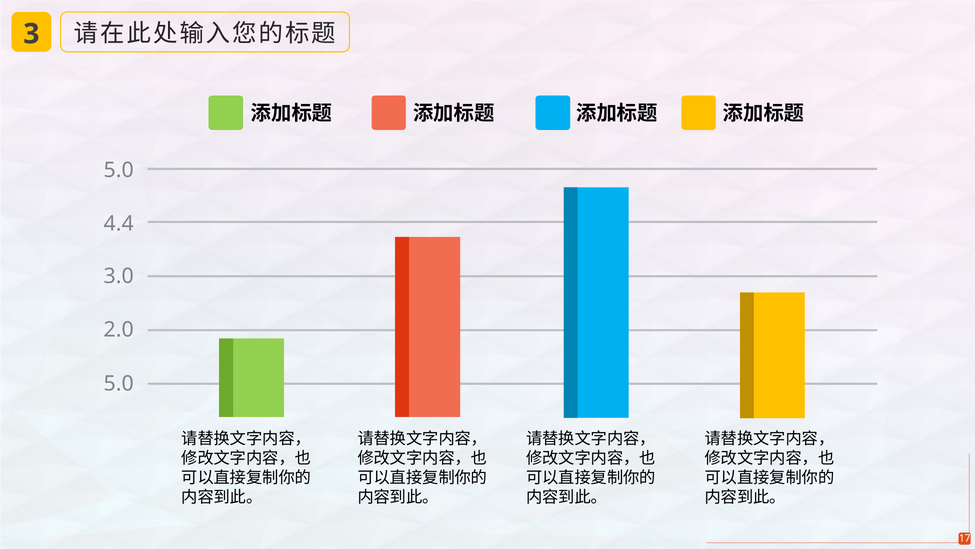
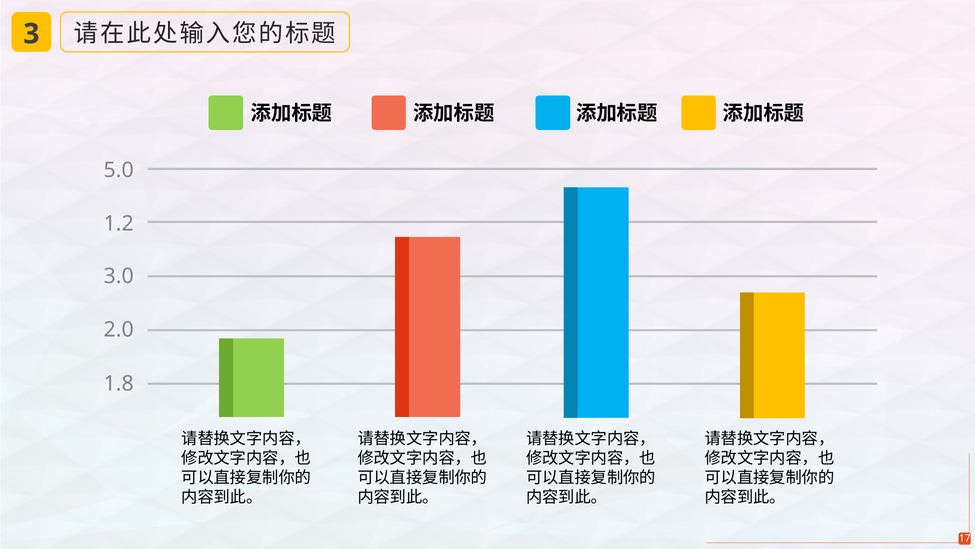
4.4: 4.4 -> 1.2 (119, 223)
5.0: 5.0 -> 1.8 (119, 383)
